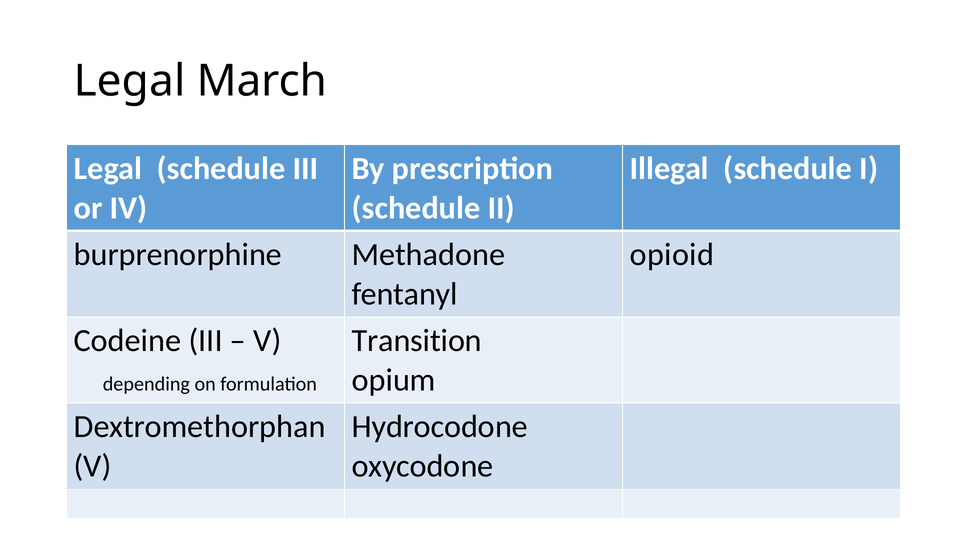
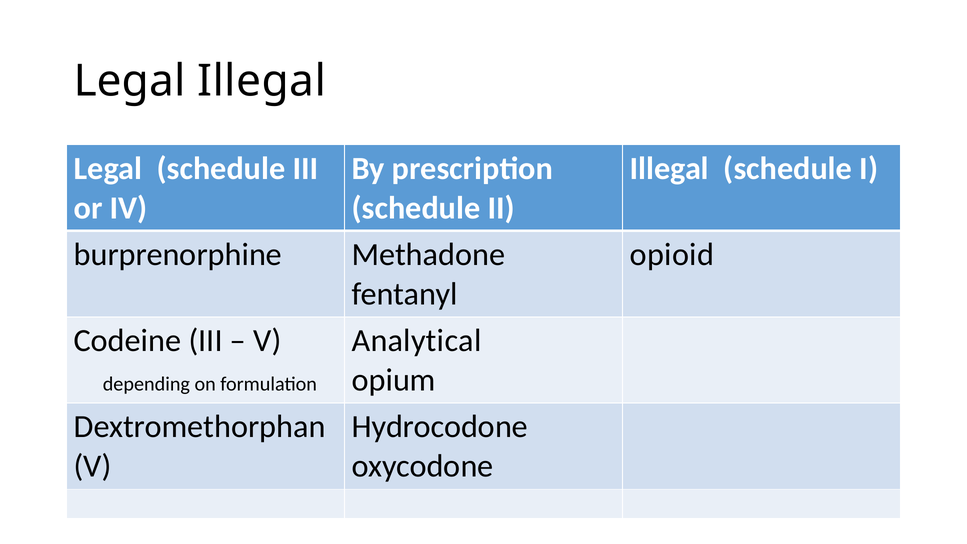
Legal March: March -> Illegal (262, 81)
Transition: Transition -> Analytical (417, 341)
